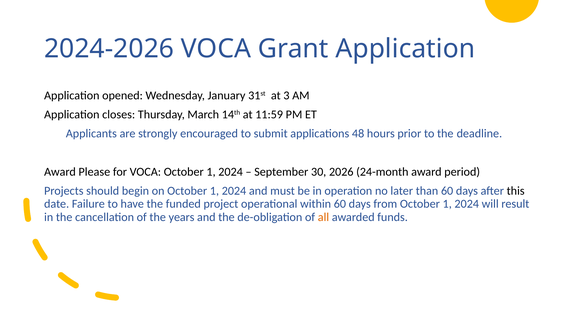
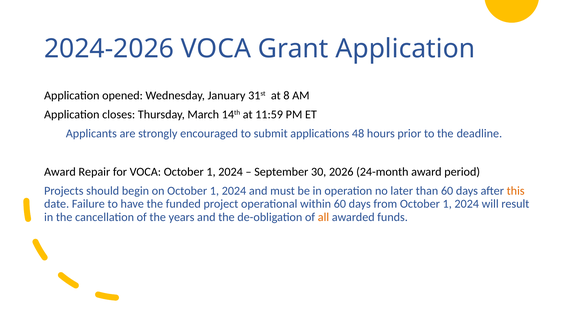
3: 3 -> 8 (286, 95)
Please: Please -> Repair (94, 172)
this colour: black -> orange (516, 191)
